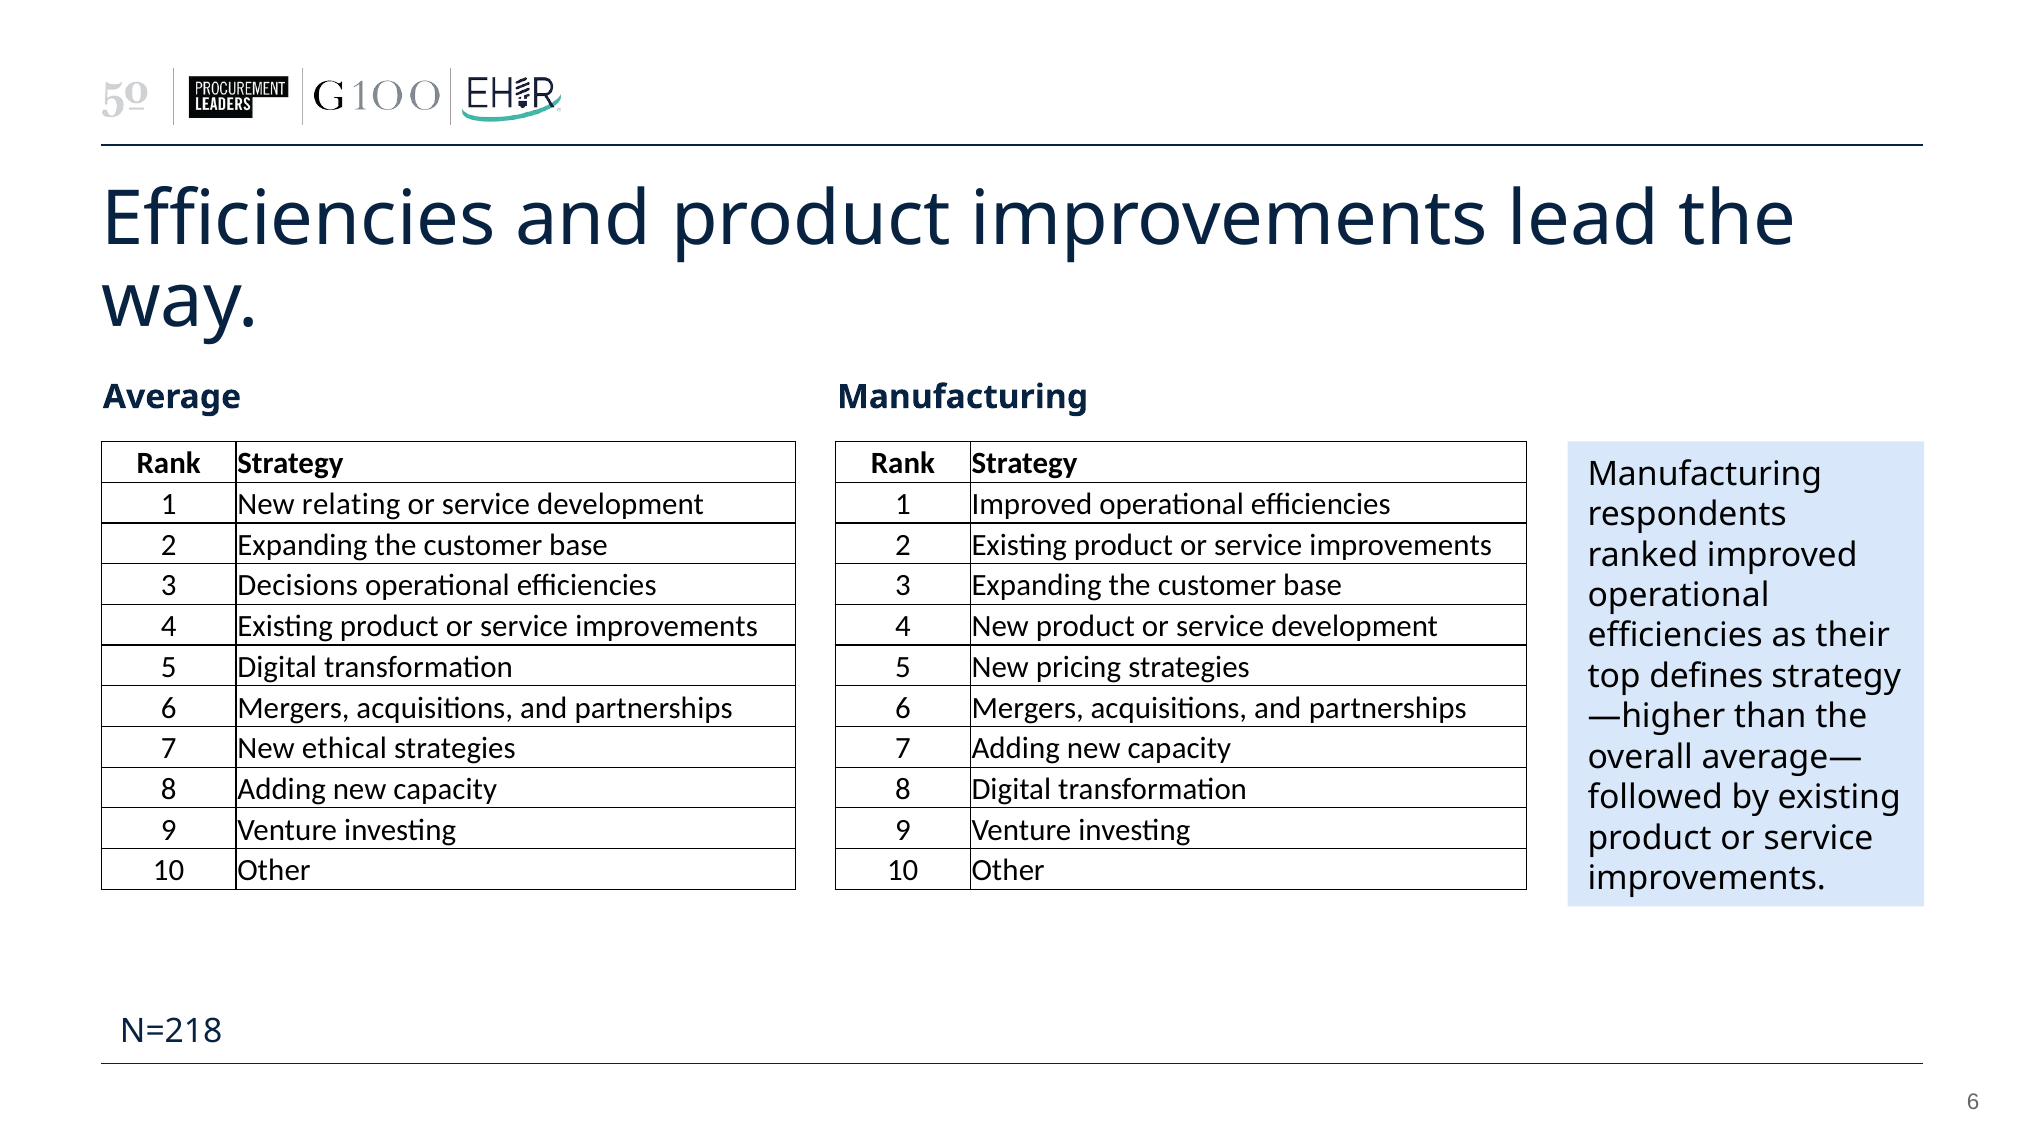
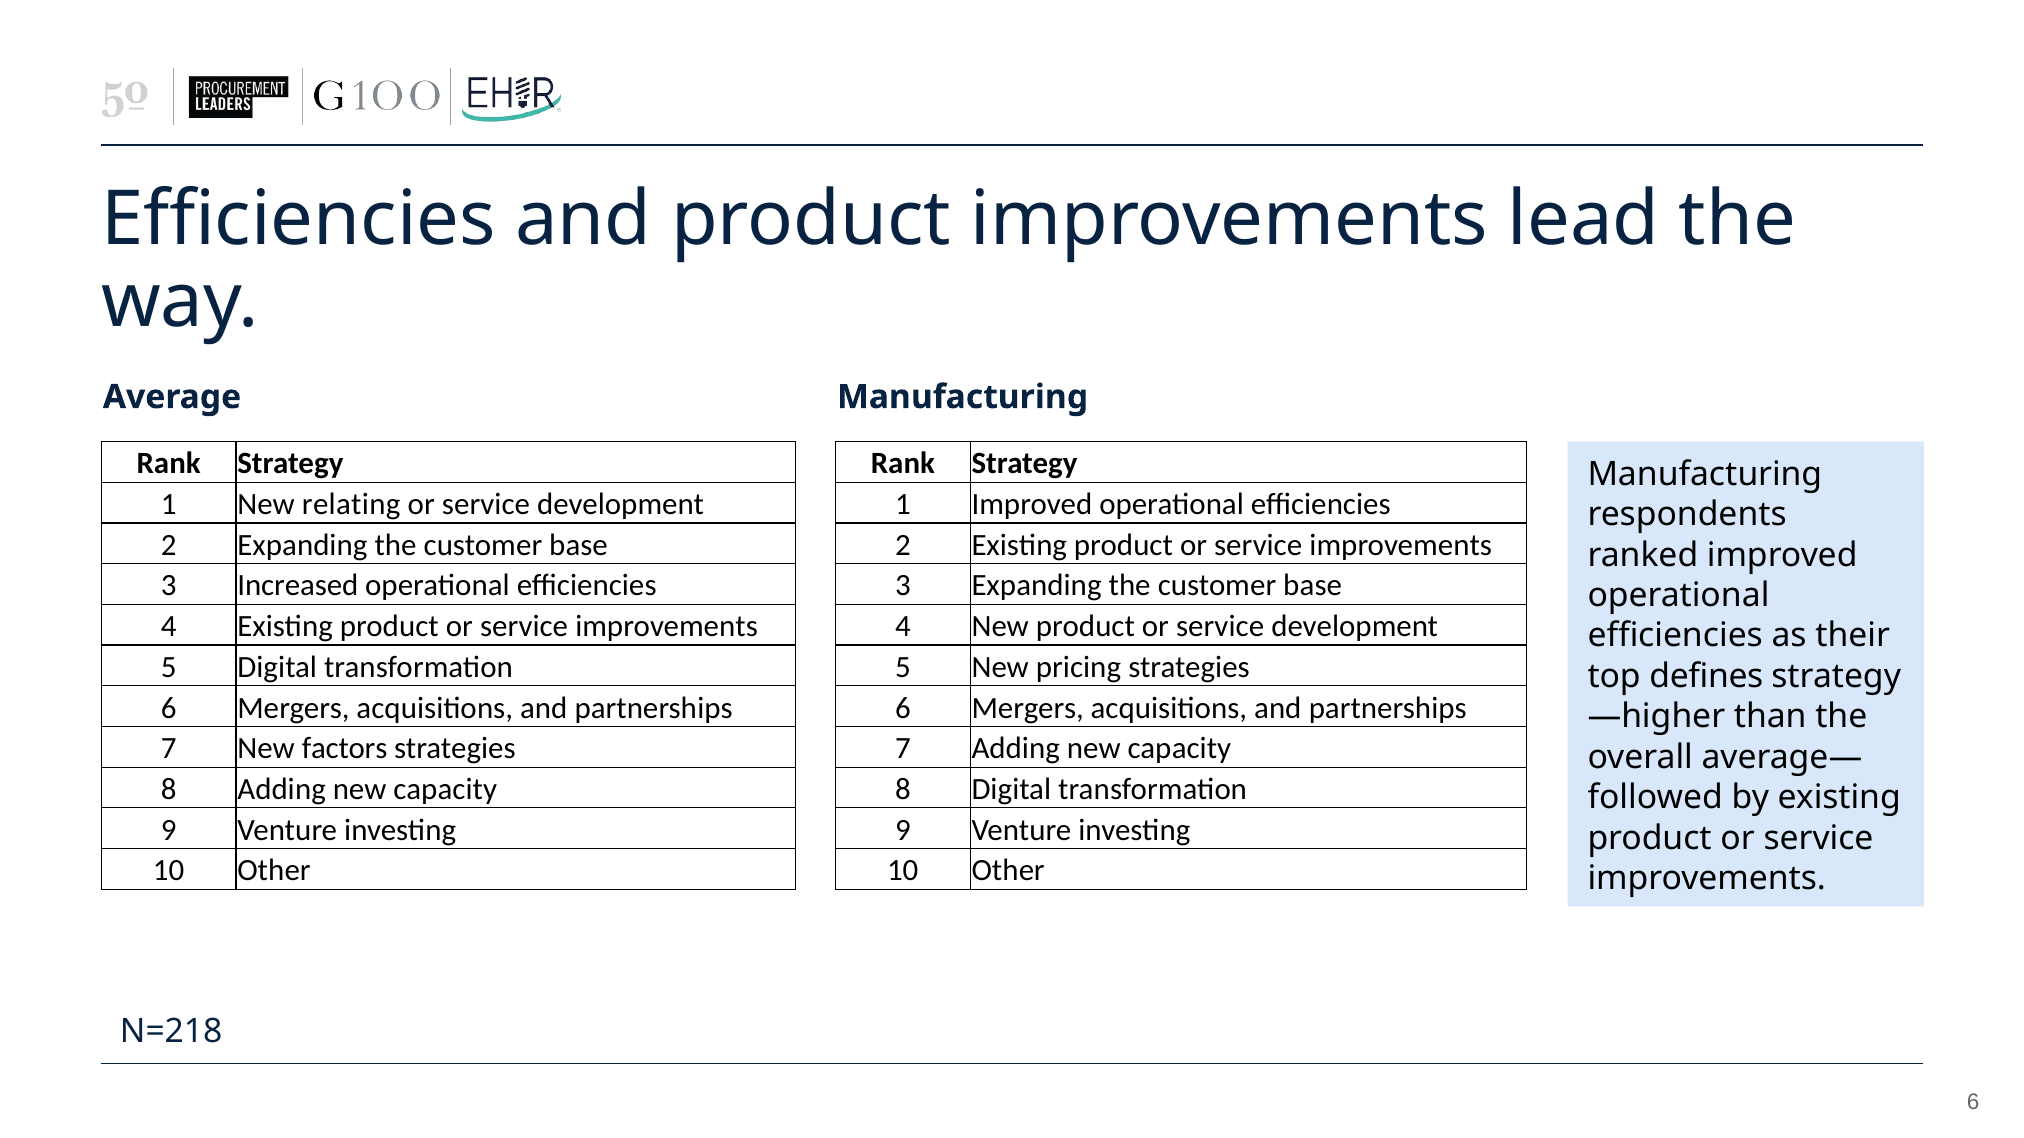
Decisions: Decisions -> Increased (298, 586)
ethical: ethical -> factors (345, 749)
